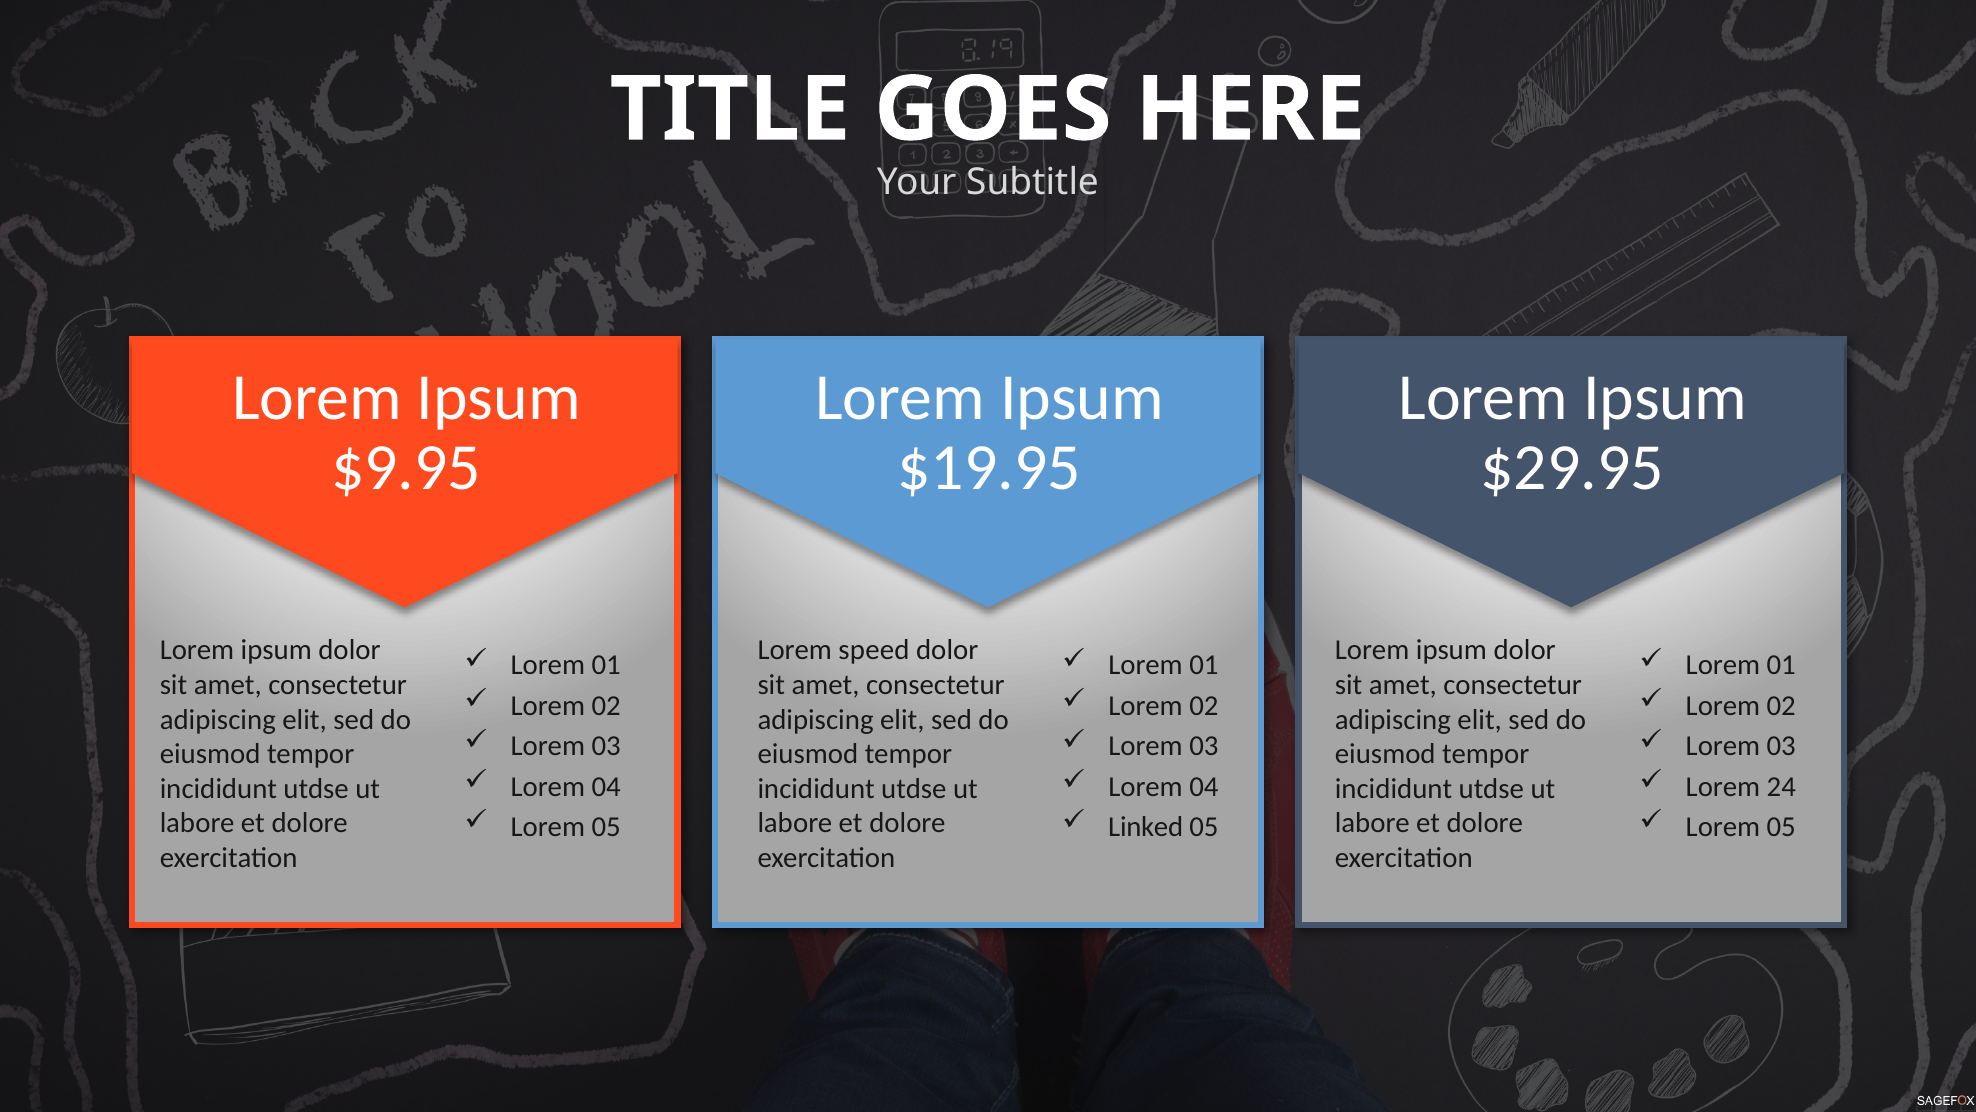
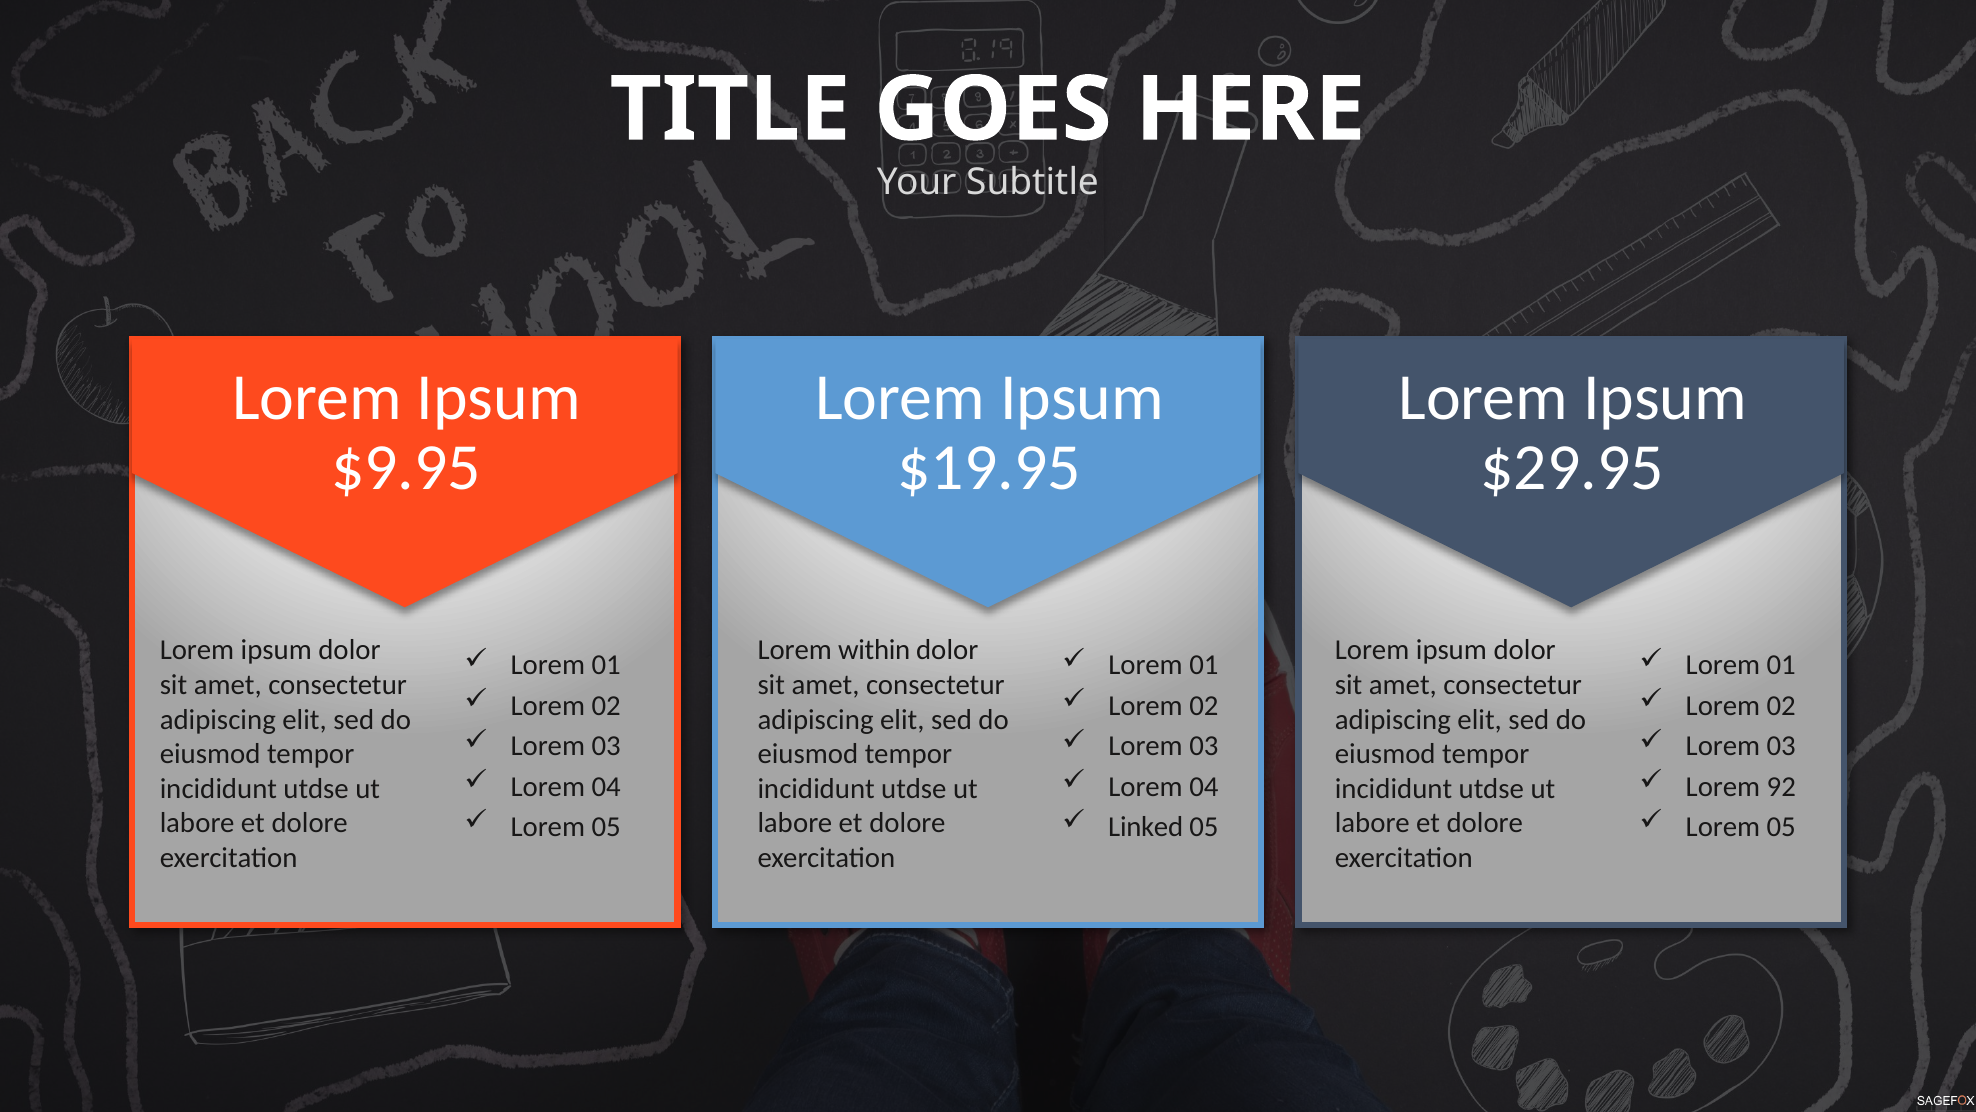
speed: speed -> within (874, 650)
24: 24 -> 92 (1781, 786)
